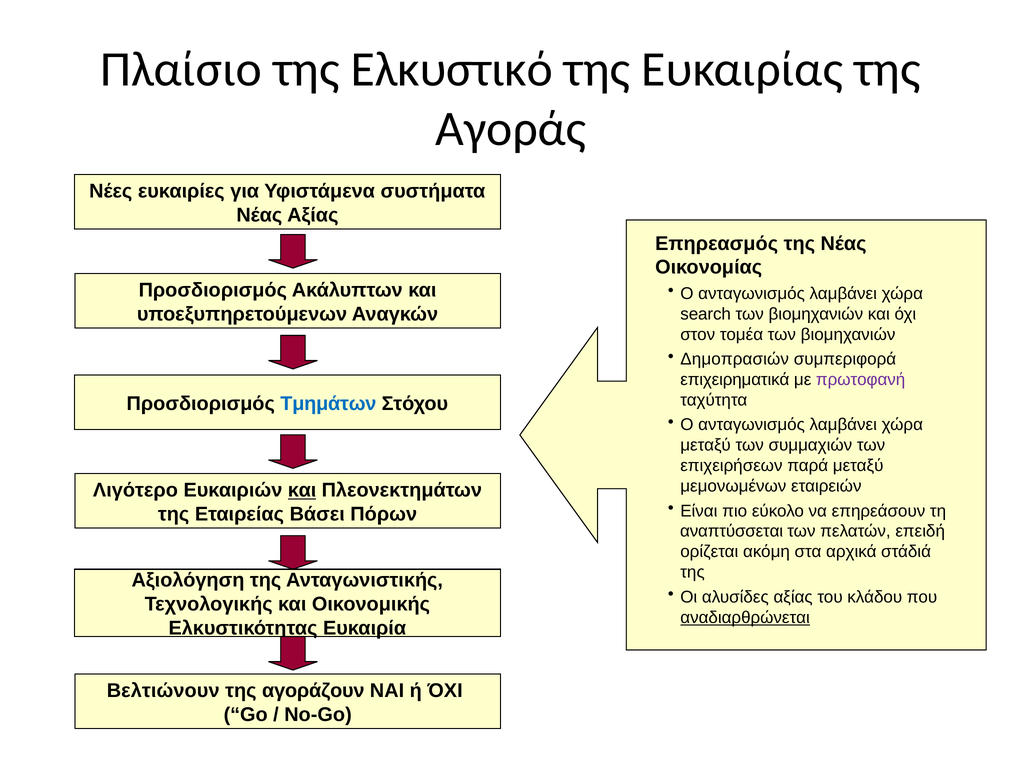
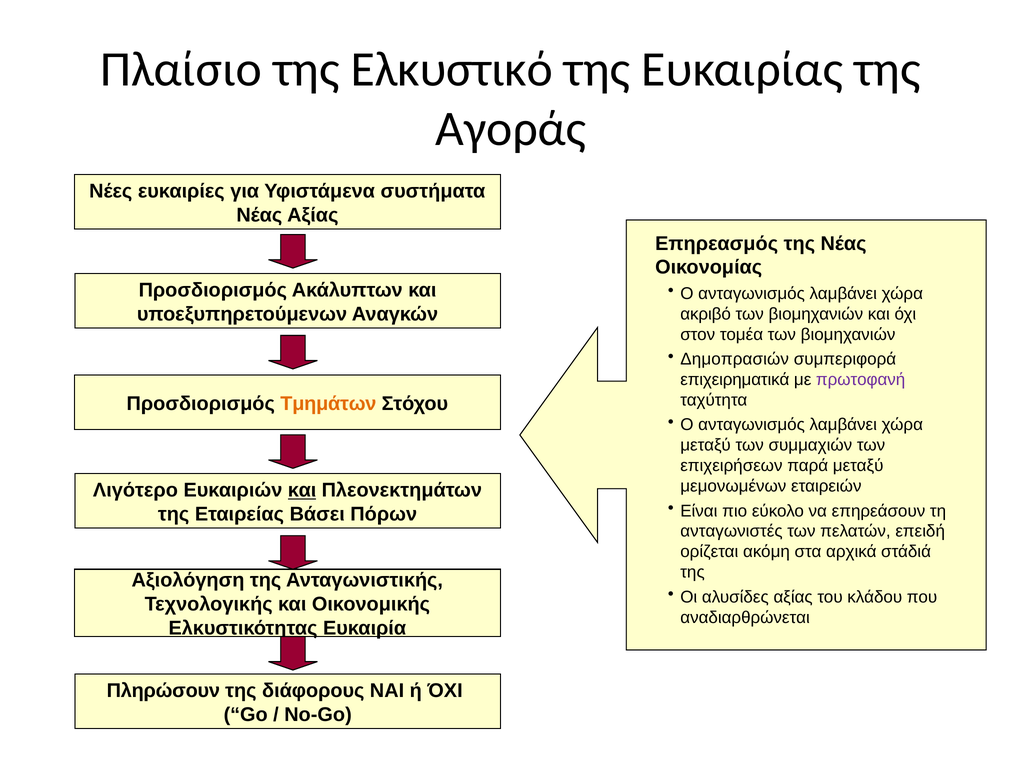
search: search -> ακριβό (706, 314)
Τμημάτων colour: blue -> orange (328, 403)
αναπτύσσεται: αναπτύσσεται -> ανταγωνιστές (731, 531)
αναδιαρθρώνεται underline: present -> none (745, 617)
Βελτιώνουν: Βελτιώνουν -> Πληρώσουν (163, 690)
αγοράζουν: αγοράζουν -> διάφορους (313, 690)
